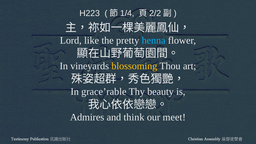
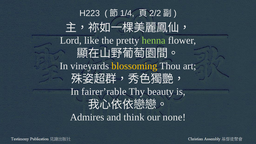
henna colour: light blue -> light green (154, 40)
grace’rable: grace’rable -> fairer’rable (104, 92)
meet: meet -> none (174, 117)
